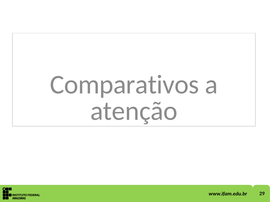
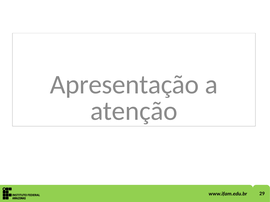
Comparativos: Comparativos -> Apresentação (124, 85)
